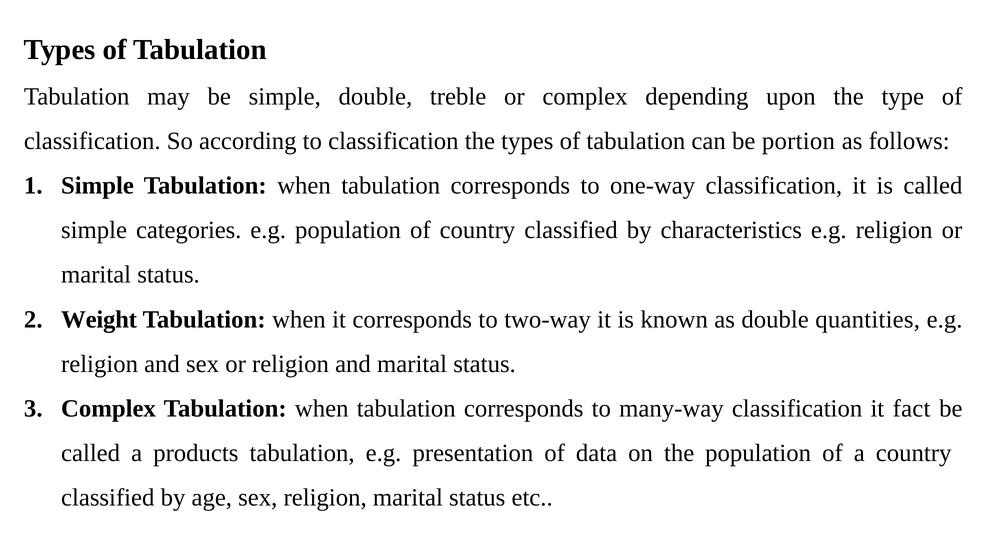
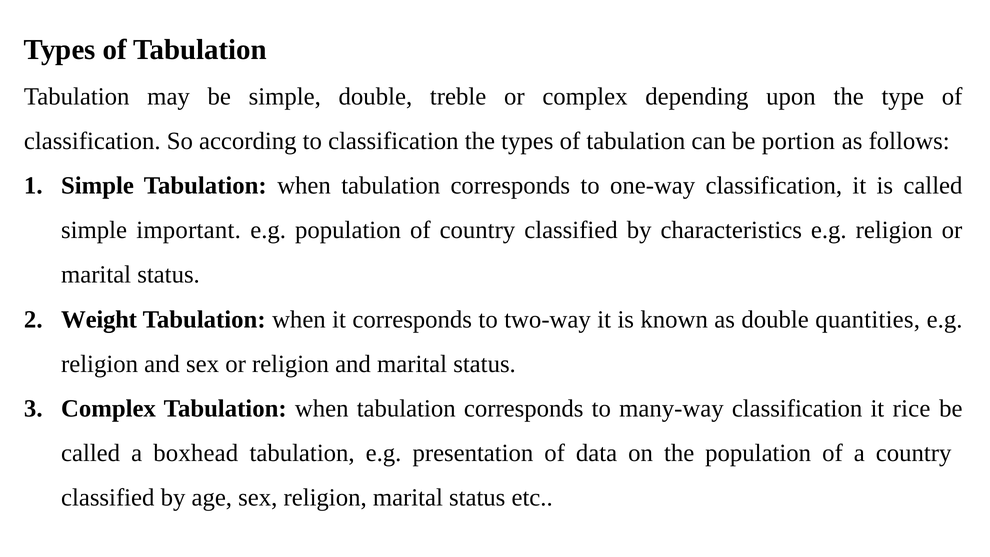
categories: categories -> important (189, 230)
fact: fact -> rice (912, 408)
products: products -> boxhead (196, 453)
